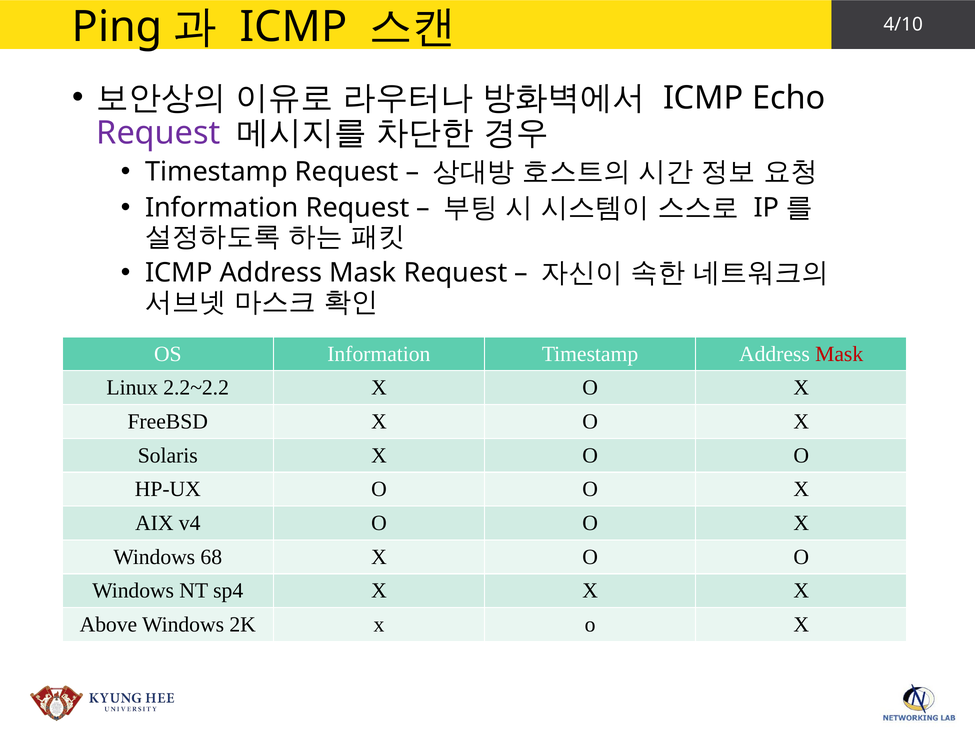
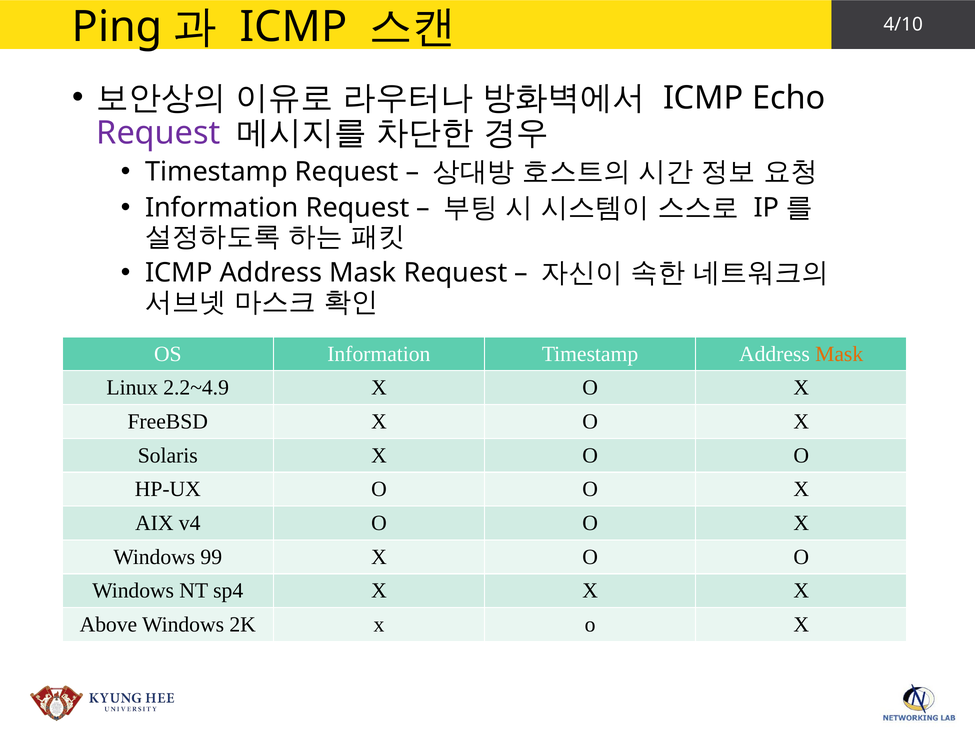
Mask colour: red -> orange (839, 354)
2.2~2.2: 2.2~2.2 -> 2.2~4.9 (196, 388)
68: 68 -> 99 (211, 557)
